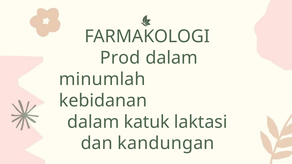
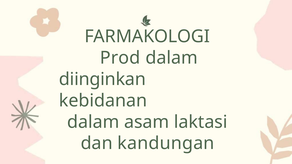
minumlah: minumlah -> diinginkan (102, 79)
katuk: katuk -> asam (147, 122)
